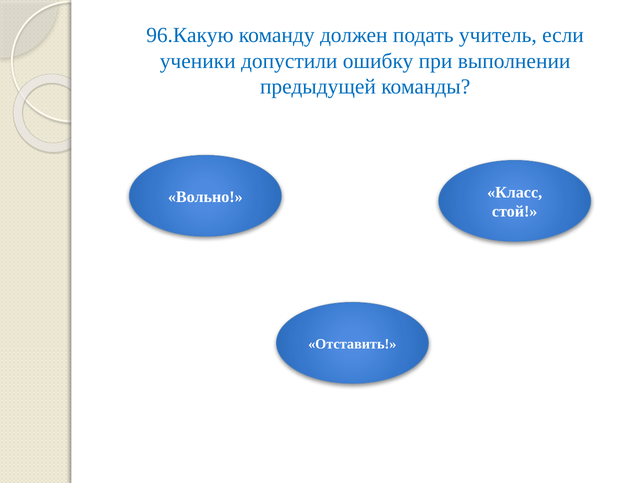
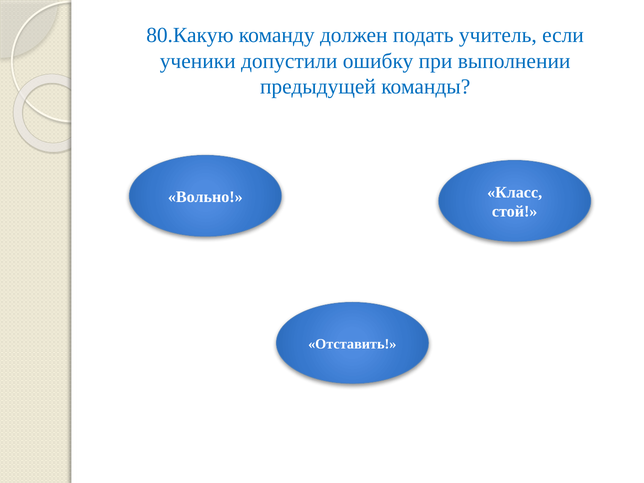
96.Какую: 96.Какую -> 80.Какую (190, 35)
